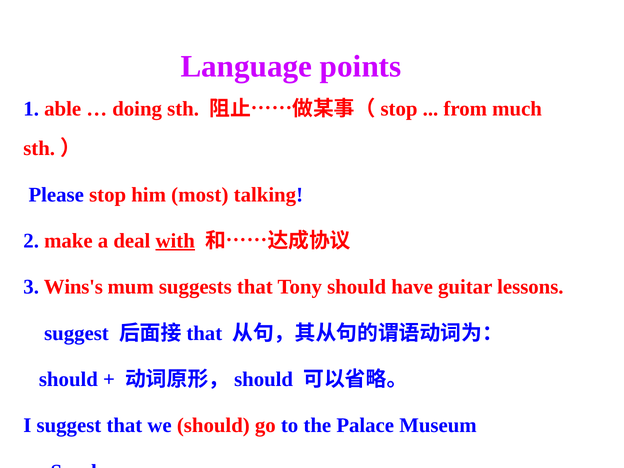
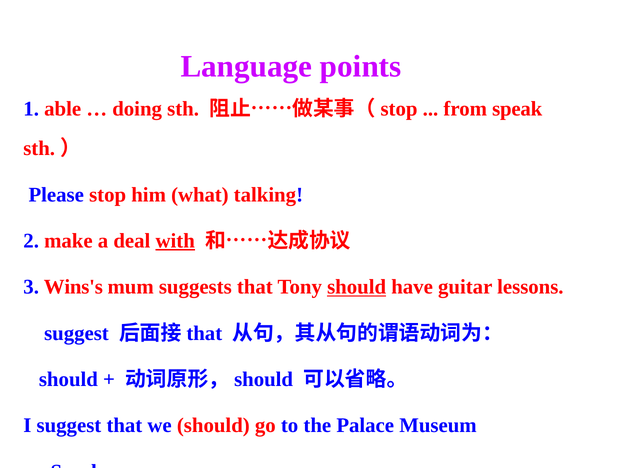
much: much -> speak (517, 109)
most: most -> what (200, 195)
should underline: none -> present (357, 287)
